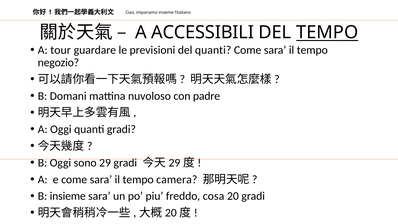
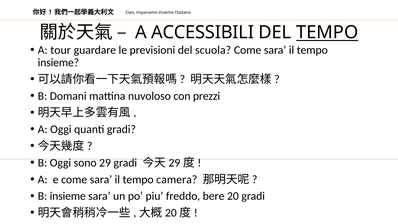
del quanti: quanti -> scuola (213, 50)
negozio: negozio -> insieme (58, 63)
padre: padre -> prezzi (207, 96)
cosa: cosa -> bere (214, 196)
